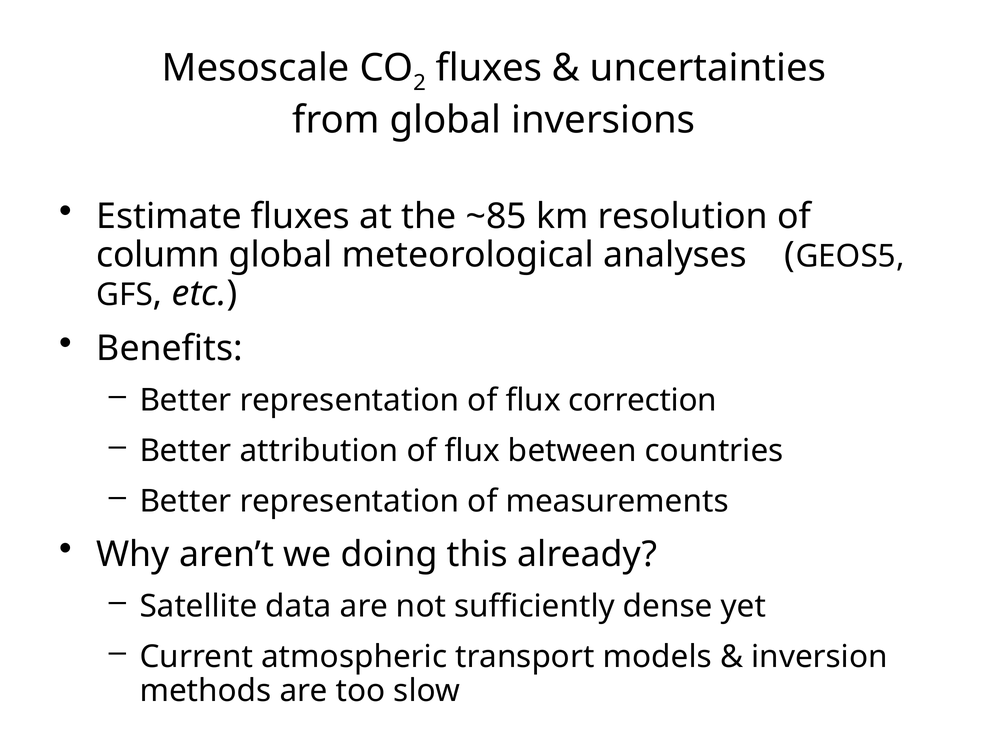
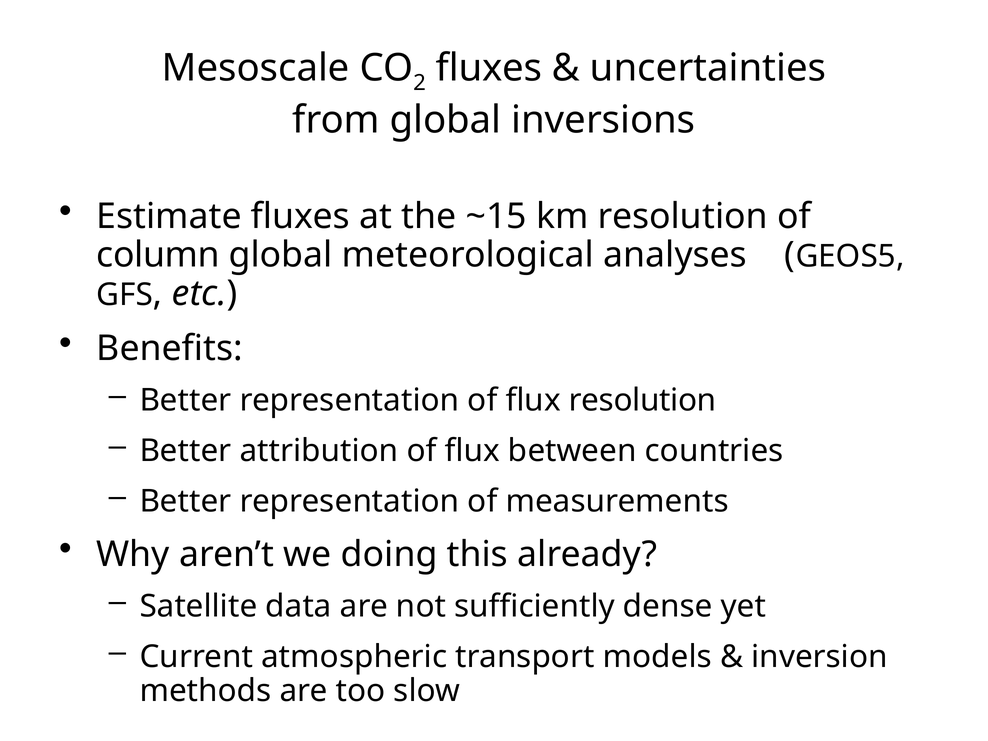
~85: ~85 -> ~15 (496, 217)
flux correction: correction -> resolution (643, 401)
